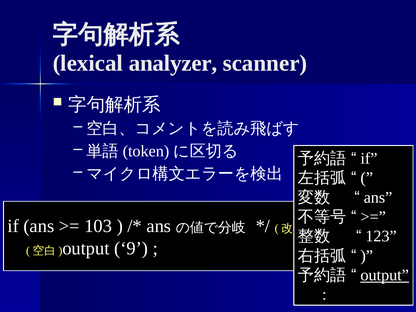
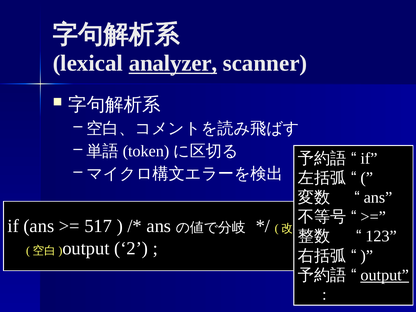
analyzer underline: none -> present (173, 63)
103: 103 -> 517 (98, 226)
9: 9 -> 2 (131, 248)
